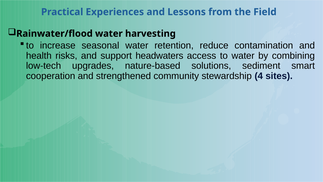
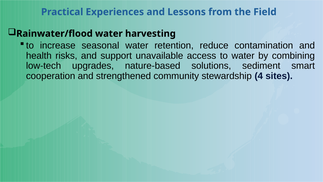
headwaters: headwaters -> unavailable (159, 56)
